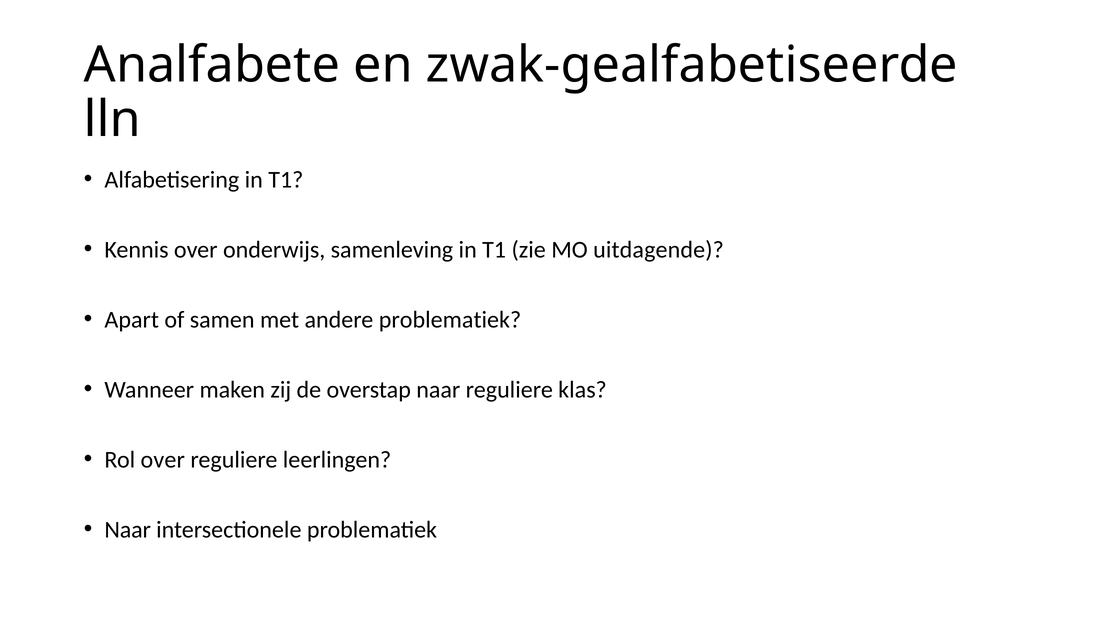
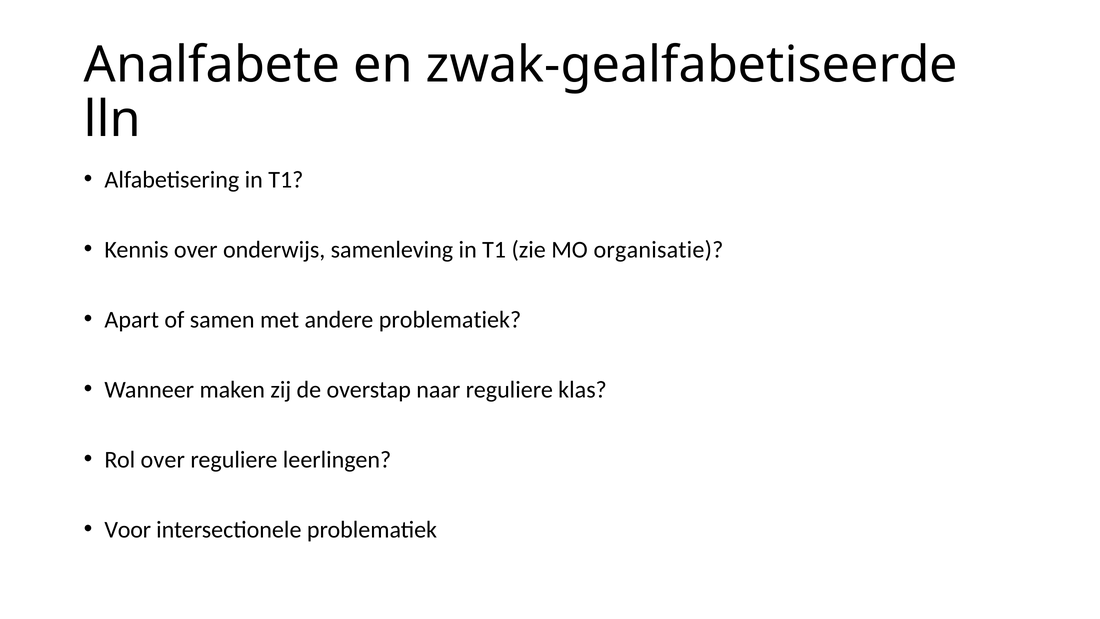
uitdagende: uitdagende -> organisatie (658, 250)
Naar: Naar -> Voor (128, 529)
